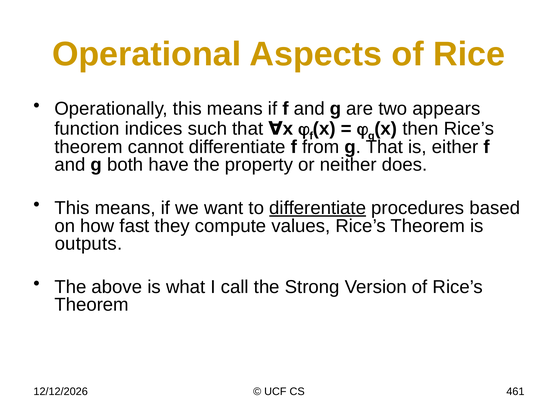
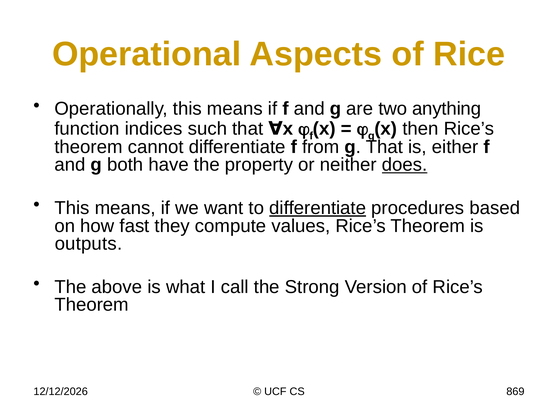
appears: appears -> anything (447, 109)
does underline: none -> present (405, 165)
461: 461 -> 869 (515, 391)
